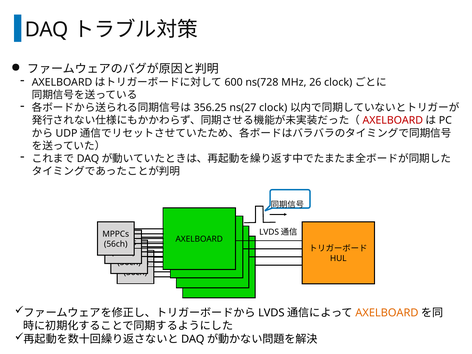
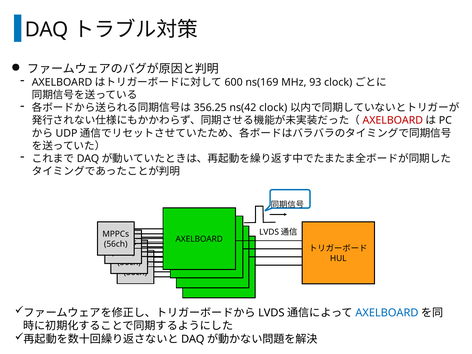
ns(728: ns(728 -> ns(169 (262, 82)
26: 26 -> 93 (315, 82)
ns(27: ns(27 -> ns(42 (243, 108)
AXELBOARD colour: orange -> blue (387, 313)
